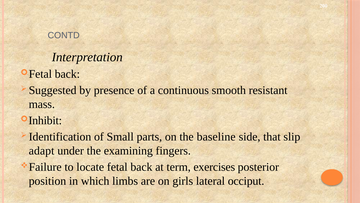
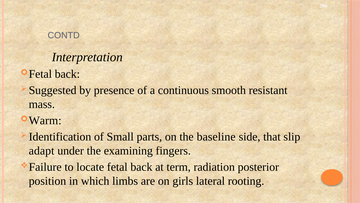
Inhibit: Inhibit -> Warm (45, 120)
exercises: exercises -> radiation (214, 167)
occiput: occiput -> rooting (246, 181)
